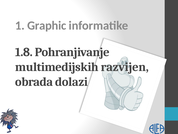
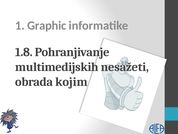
razvijen: razvijen -> nesažeti (125, 67)
dolazi: dolazi -> kojim (71, 82)
